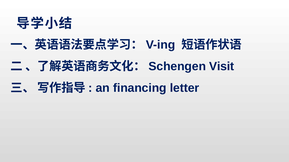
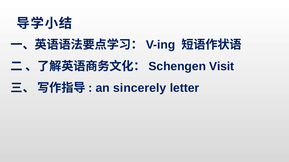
financing: financing -> sincerely (140, 88)
